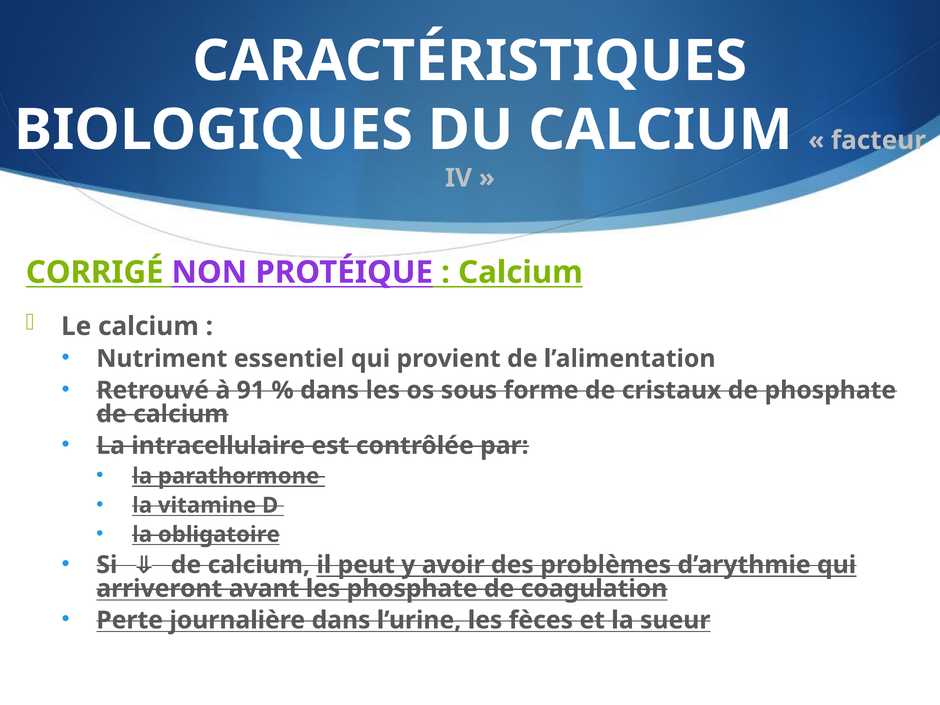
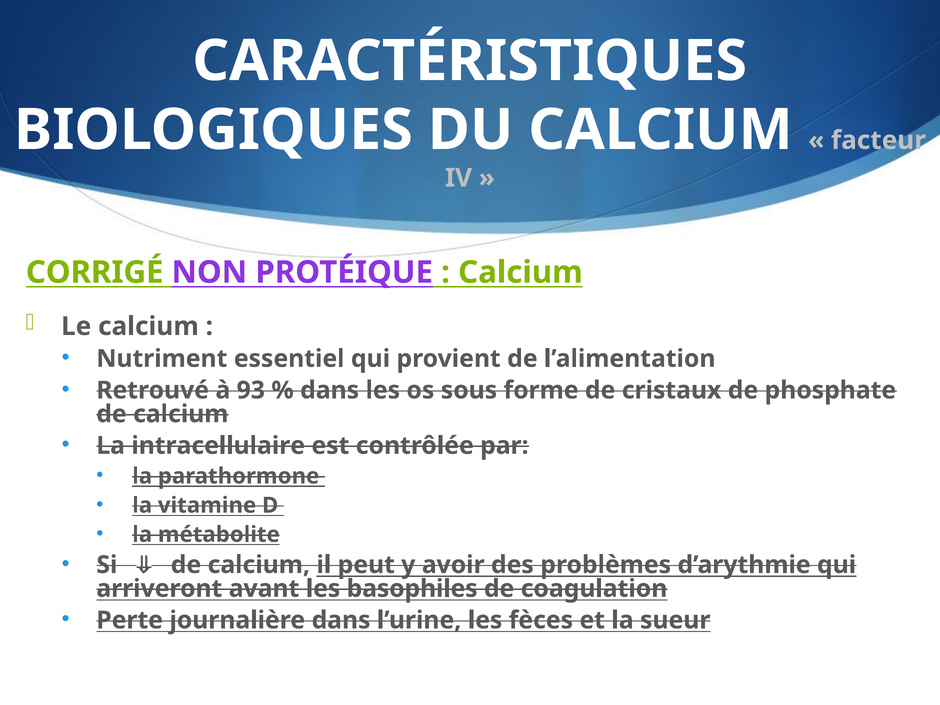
91: 91 -> 93 (251, 390)
obligatoire: obligatoire -> métabolite (219, 535)
les phosphate: phosphate -> basophiles (412, 589)
